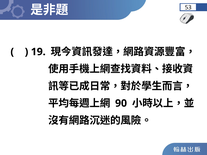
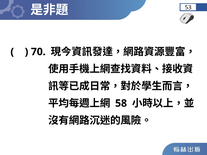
19: 19 -> 70 (38, 52)
90: 90 -> 58 (121, 103)
